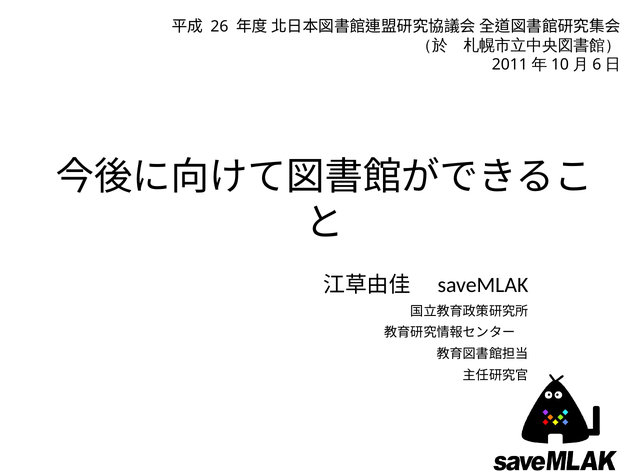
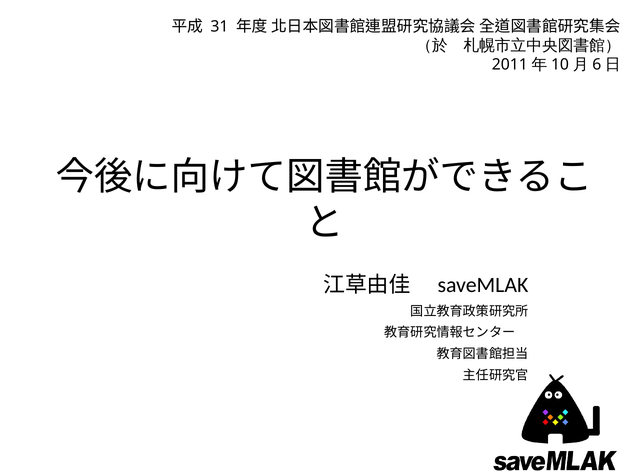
26: 26 -> 31 (219, 27)
